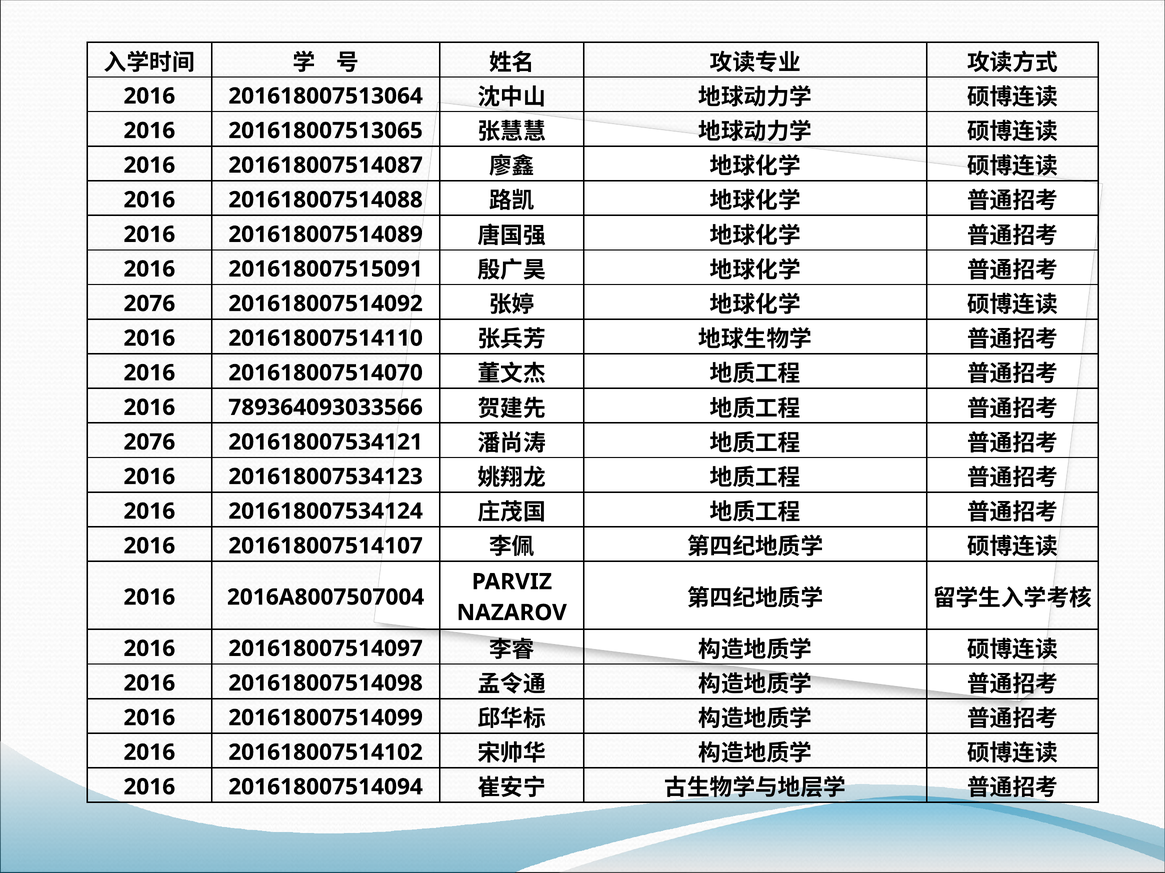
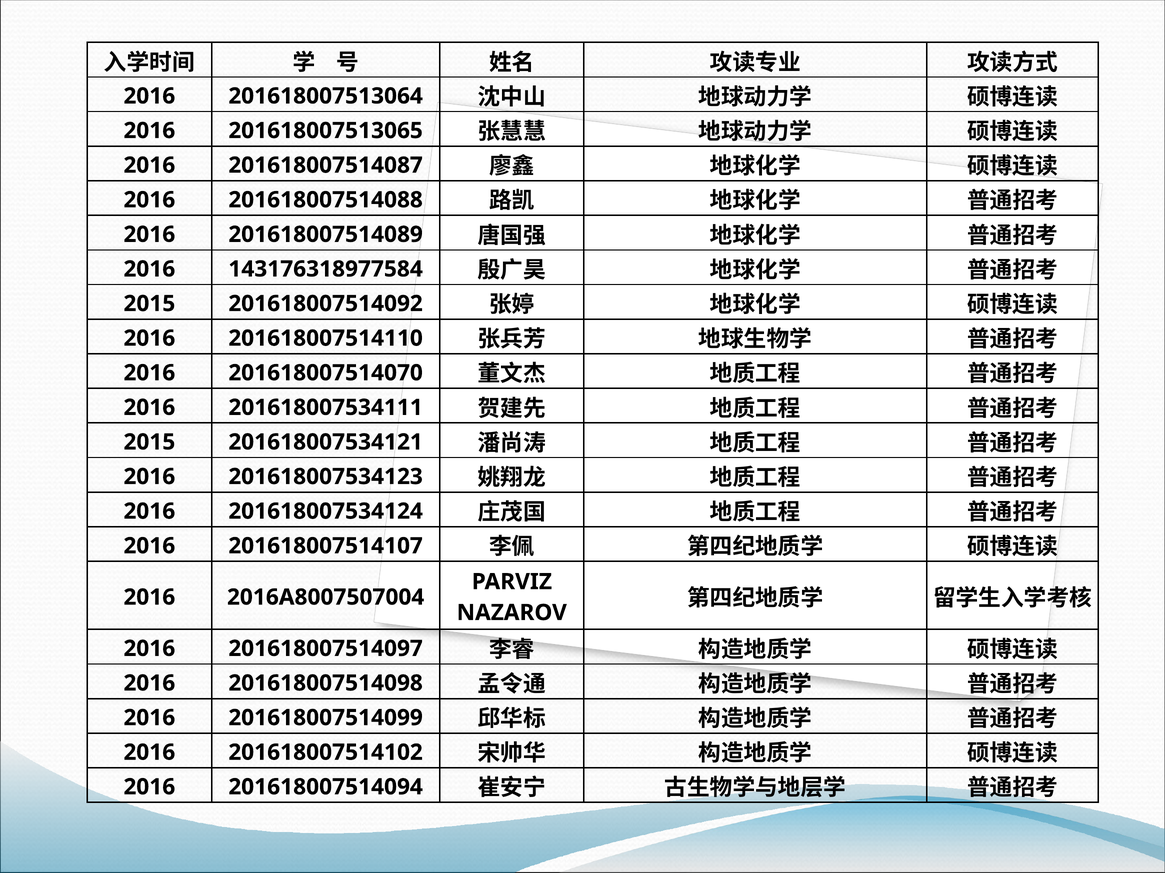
201618007515091: 201618007515091 -> 143176318977584 (326, 269)
2076: 2076 -> 2015 (149, 304)
789364093033566: 789364093033566 -> 201618007534111 (326, 408)
2076: 2076 -> 2015 (149, 442)
